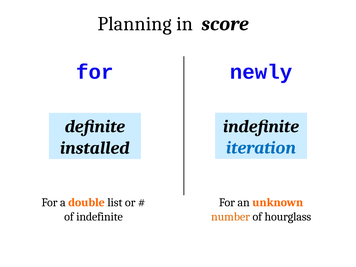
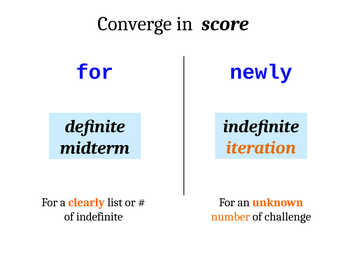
Planning: Planning -> Converge (135, 24)
iteration colour: blue -> orange (261, 148)
installed: installed -> midterm (95, 148)
double: double -> clearly (87, 202)
hourglass: hourglass -> challenge (288, 217)
